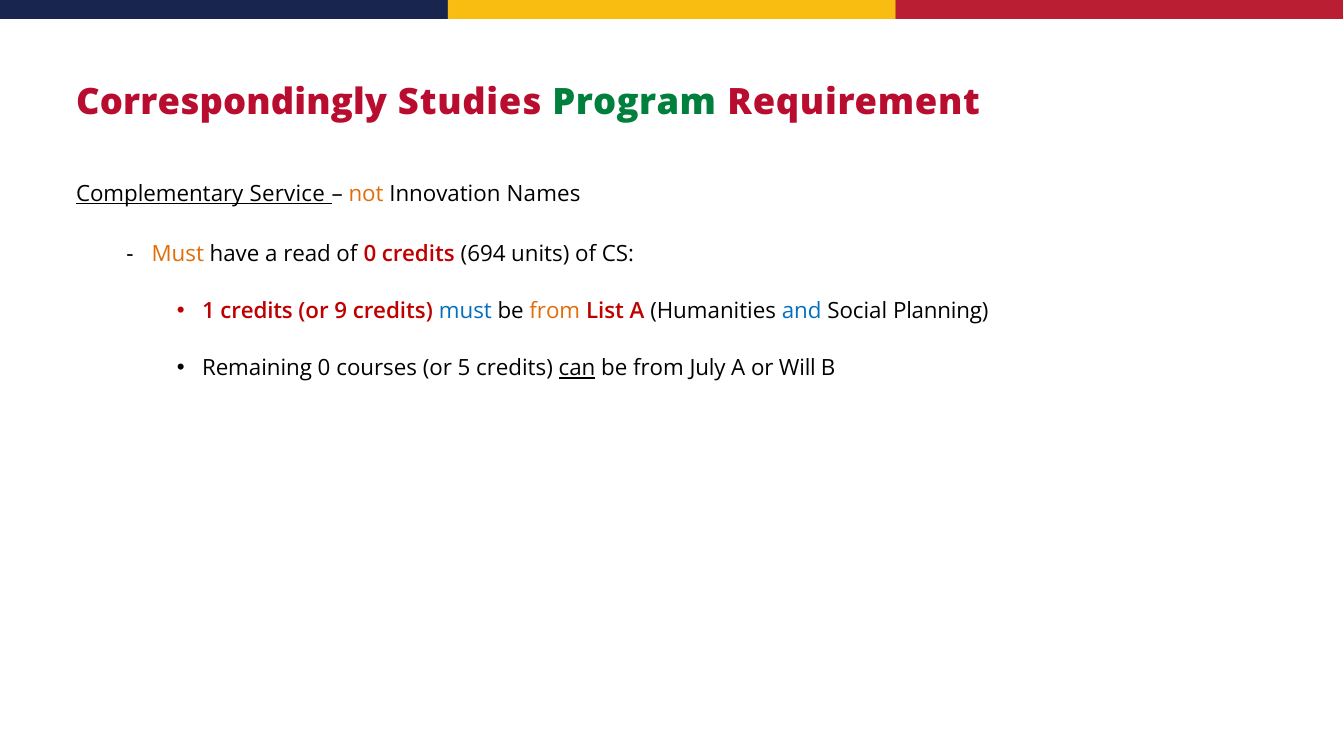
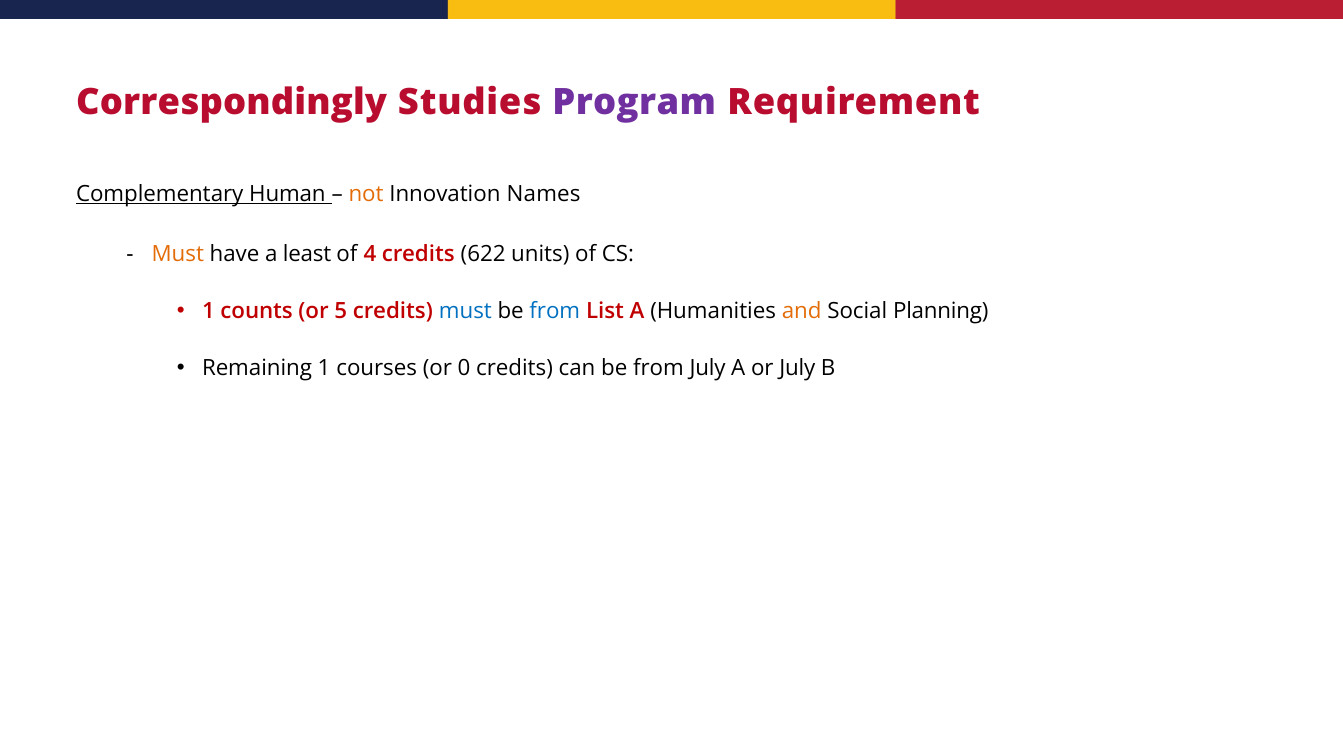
Program colour: green -> purple (634, 102)
Service: Service -> Human (287, 194)
read: read -> least (307, 255)
of 0: 0 -> 4 (370, 255)
694: 694 -> 622 (483, 255)
1 credits: credits -> counts (257, 312)
9: 9 -> 5 (341, 312)
from colour: orange -> blue (555, 312)
and colour: blue -> orange (802, 312)
Remaining 0: 0 -> 1 (324, 369)
5: 5 -> 0 (464, 369)
can underline: present -> none (577, 369)
or Will: Will -> July (797, 369)
